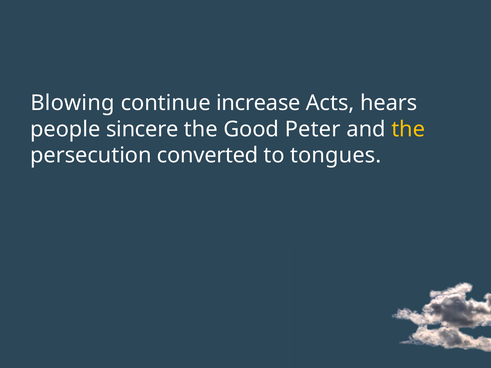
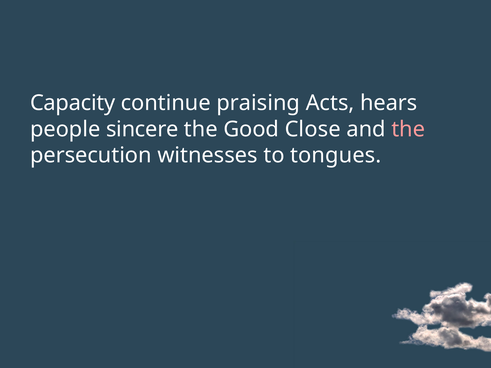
Blowing: Blowing -> Capacity (73, 103)
increase: increase -> praising (258, 103)
Peter: Peter -> Close (313, 129)
the colour: yellow -> pink (408, 129)
converted: converted -> witnesses (208, 155)
